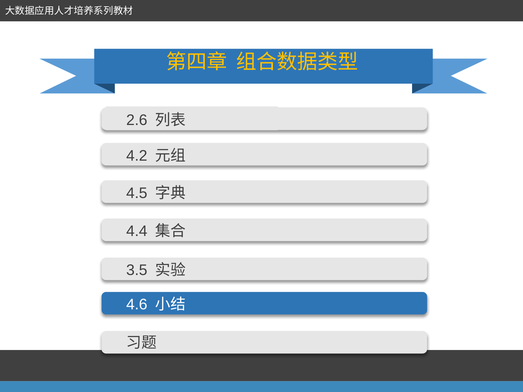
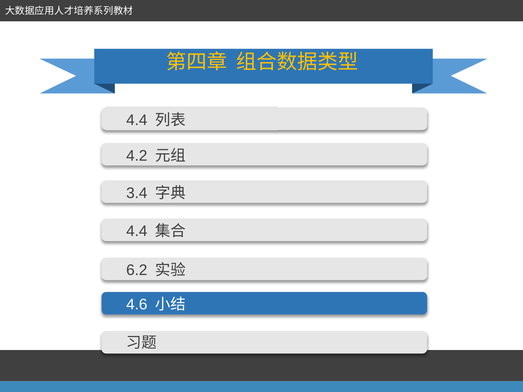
2.6: 2.6 -> 4.4 (137, 120)
4.5: 4.5 -> 3.4 (137, 193)
3.5: 3.5 -> 6.2 (137, 270)
